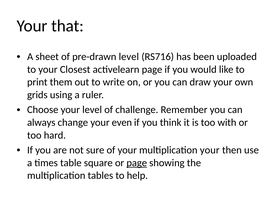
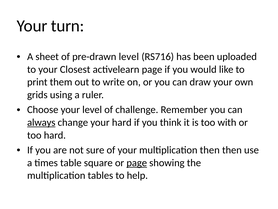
that: that -> turn (68, 26)
always underline: none -> present (41, 122)
your even: even -> hard (122, 122)
multiplication your: your -> then (210, 150)
